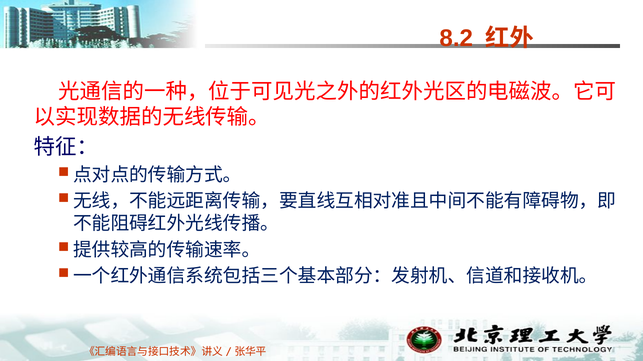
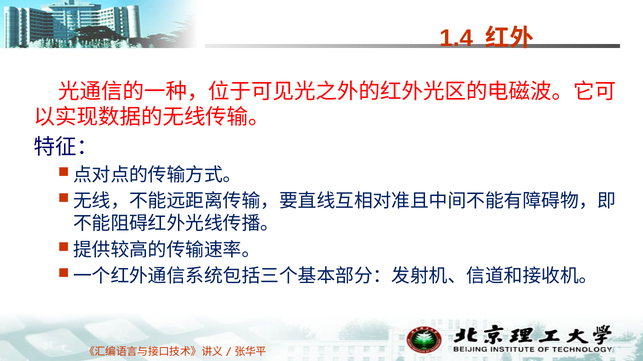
8.2: 8.2 -> 1.4 (456, 39)
